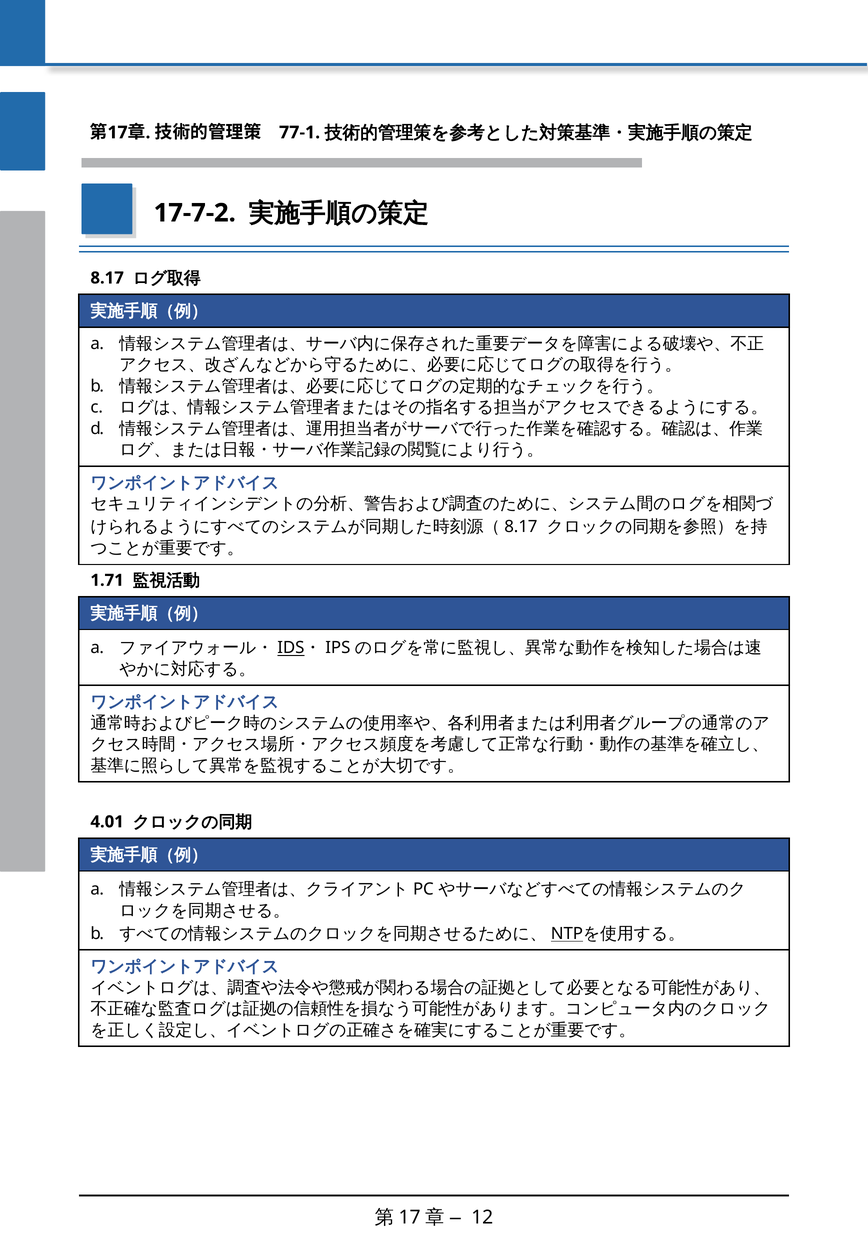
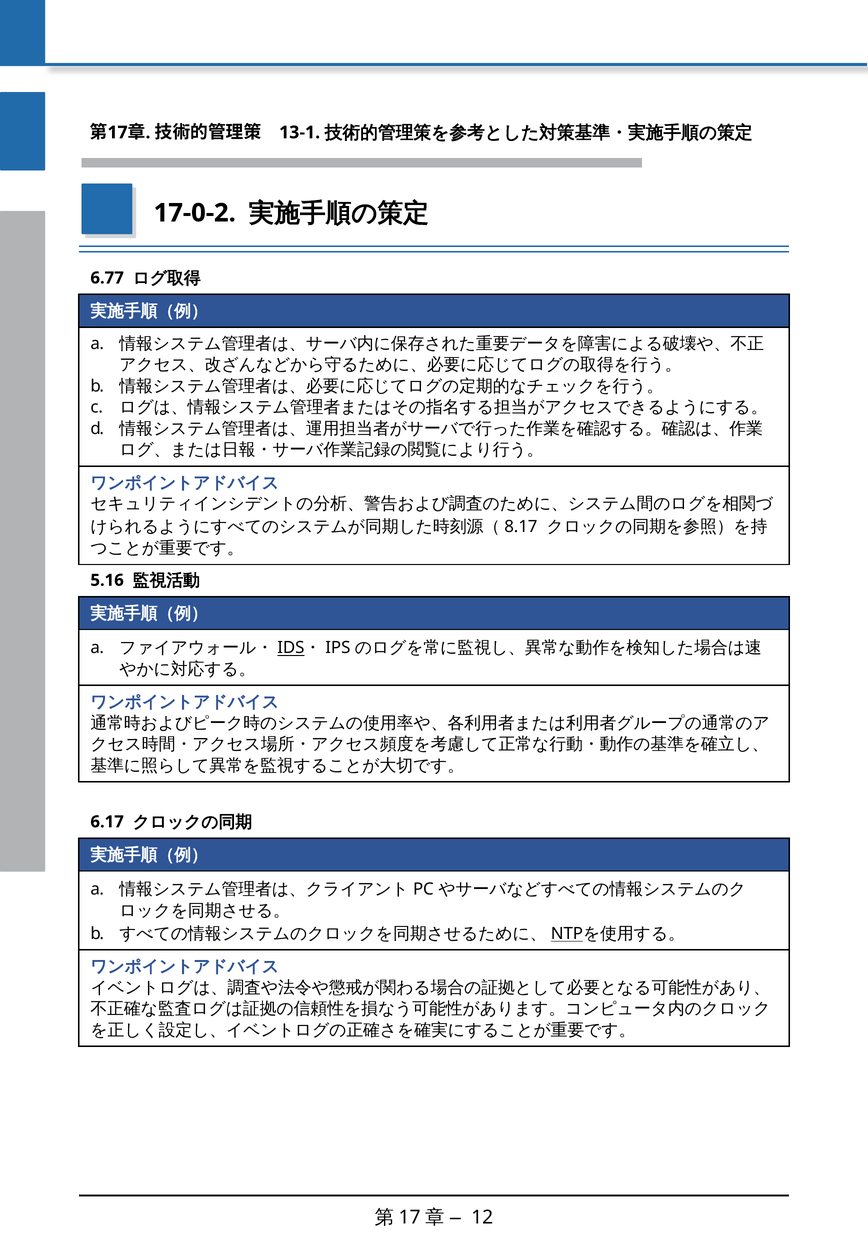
77-1: 77-1 -> 13-1 (300, 132)
17-7-2: 17-7-2 -> 17-0-2 (195, 213)
8.17: 8.17 -> 6.77 (107, 278)
1.71: 1.71 -> 5.16 (107, 580)
4.01: 4.01 -> 6.17 (107, 822)
